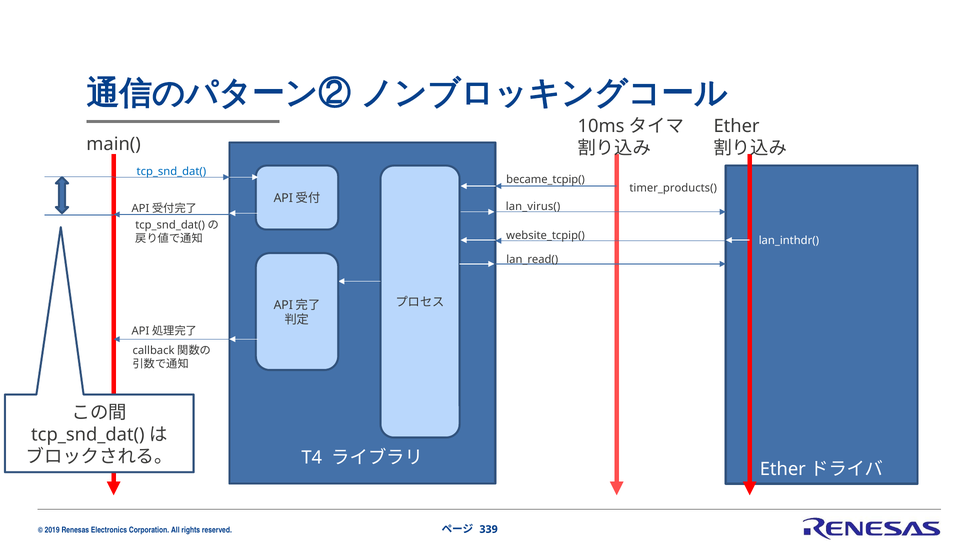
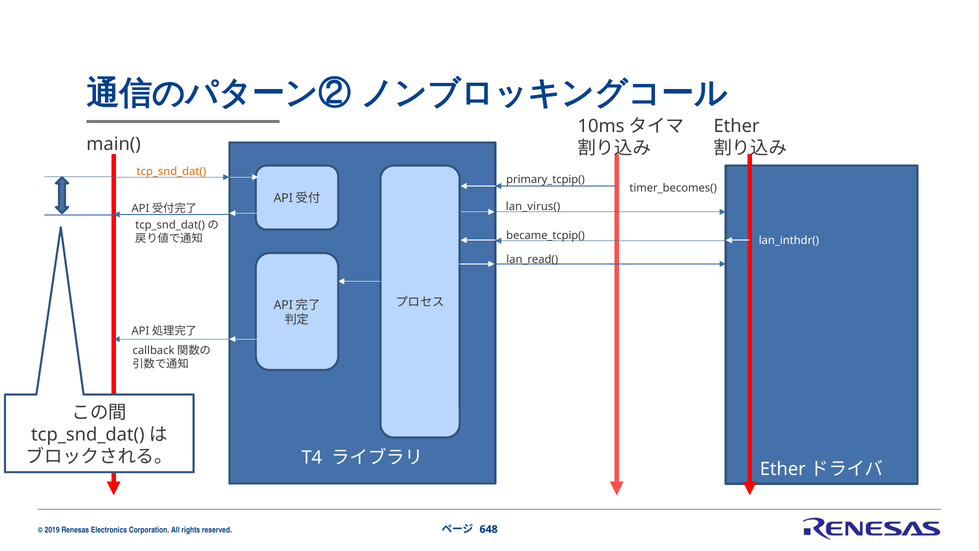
tcp_snd_dat( colour: blue -> orange (171, 171)
became_tcpip(: became_tcpip( -> primary_tcpip( (546, 180)
timer_products(: timer_products( -> timer_becomes( (673, 188)
website_tcpip(: website_tcpip( -> became_tcpip( (546, 236)
339: 339 -> 648 (489, 529)
